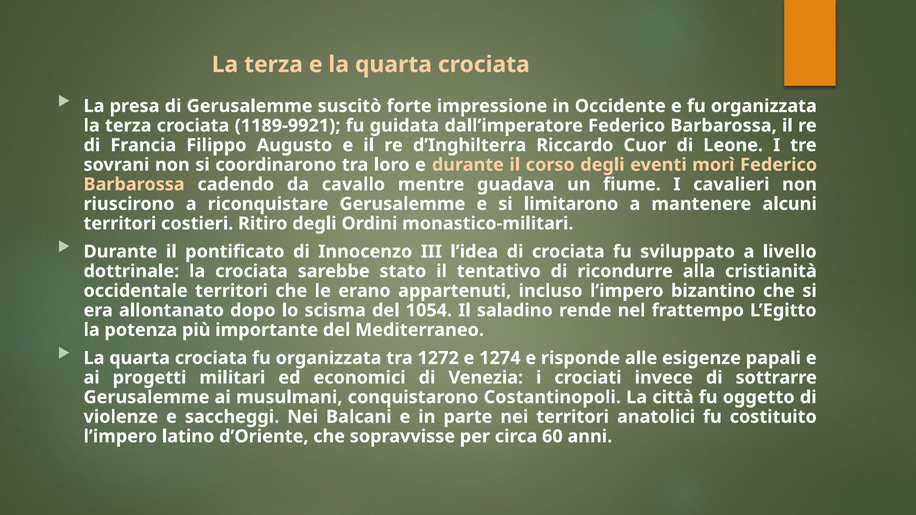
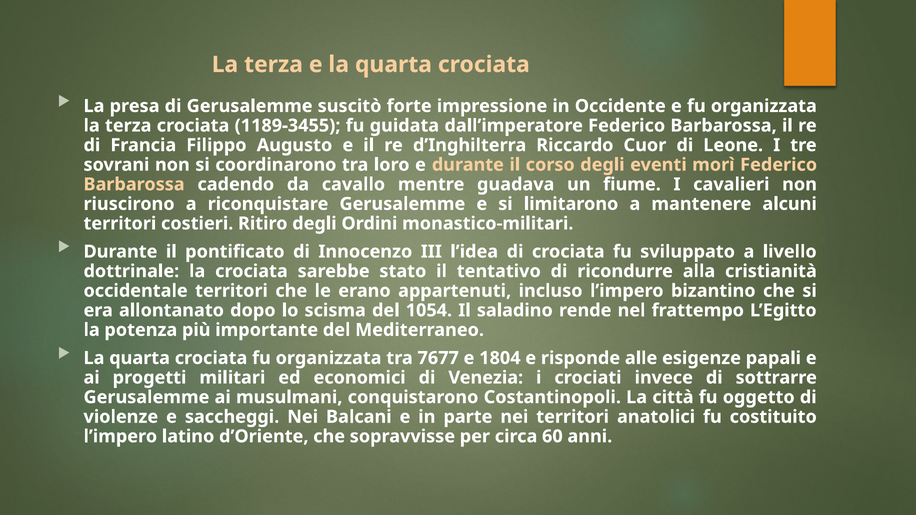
1189-9921: 1189-9921 -> 1189-3455 (288, 126)
1272: 1272 -> 7677 (438, 358)
1274: 1274 -> 1804 (500, 358)
